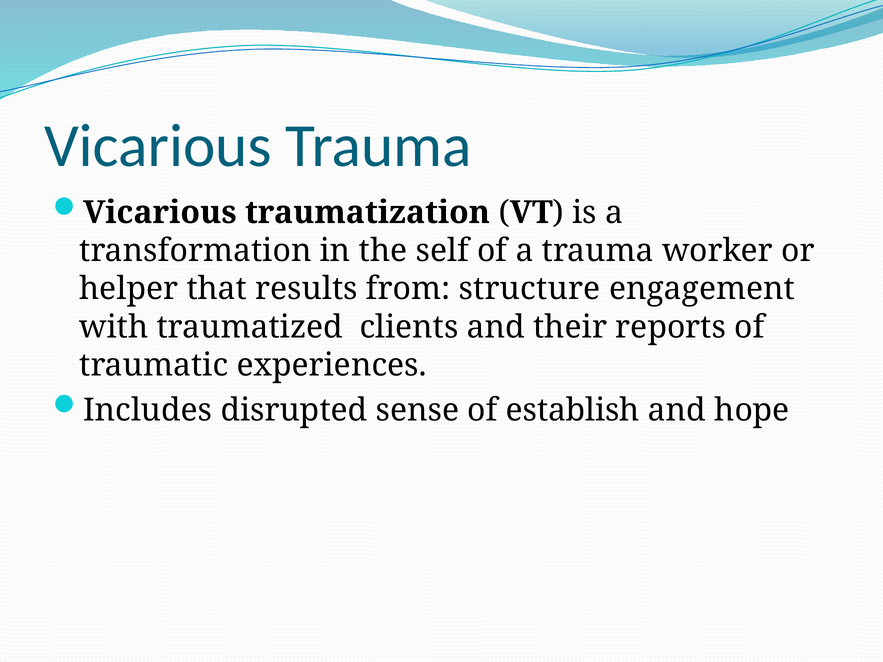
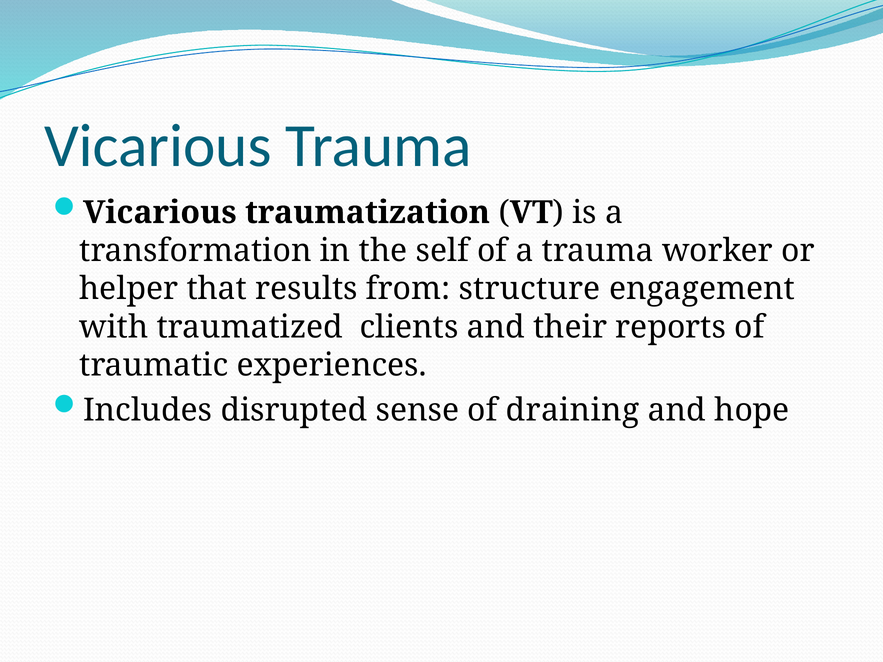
establish: establish -> draining (573, 410)
